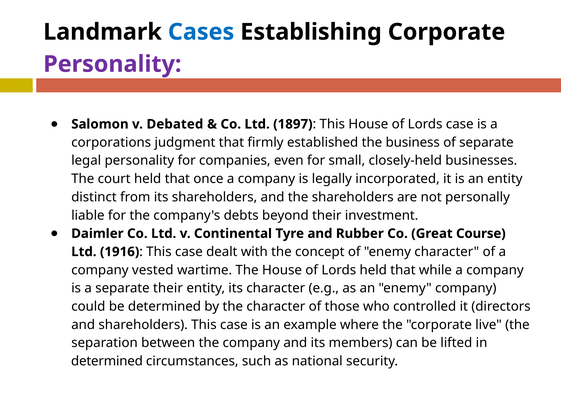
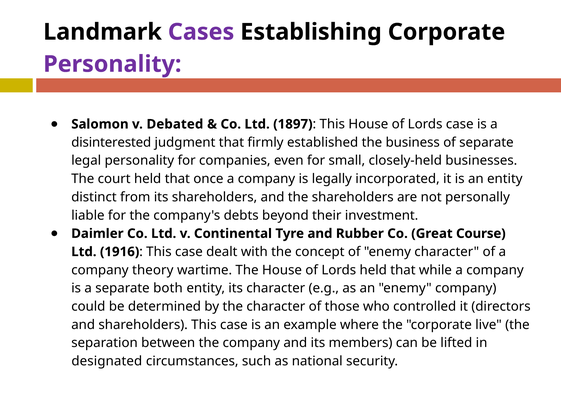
Cases colour: blue -> purple (201, 32)
corporations: corporations -> disinterested (111, 143)
vested: vested -> theory (153, 270)
separate their: their -> both (168, 289)
determined: determined -> designated (107, 362)
